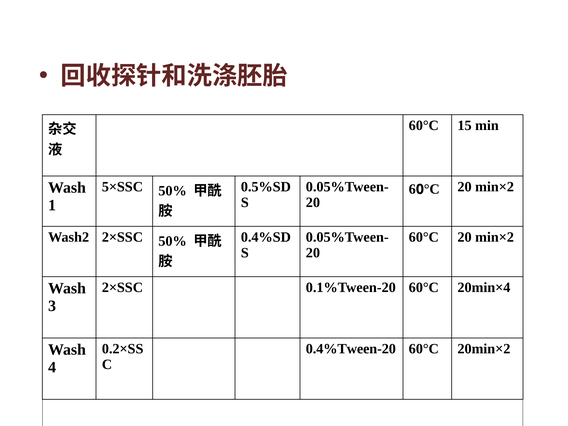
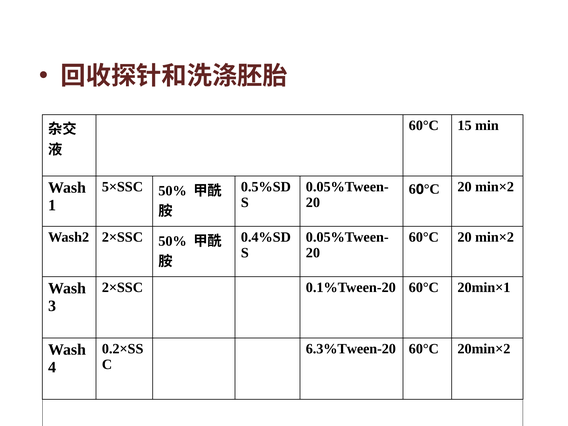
20min×4: 20min×4 -> 20min×1 (484, 287)
0.4%Tween-20: 0.4%Tween-20 -> 6.3%Tween-20 (351, 349)
